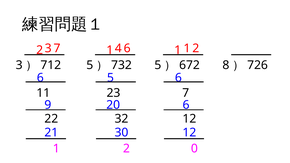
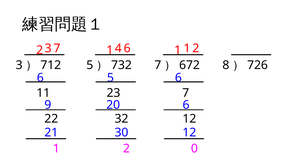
5: 5 -> 7 (158, 65)
